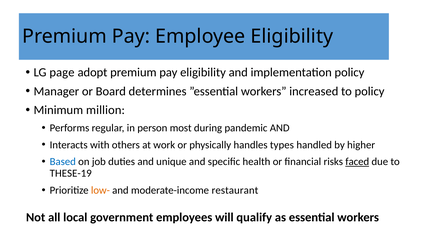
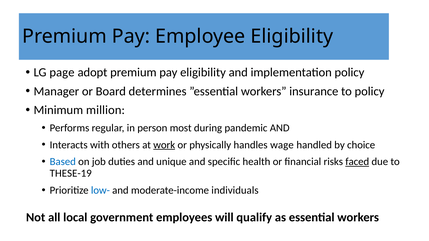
increased: increased -> insurance (314, 91)
work underline: none -> present (164, 145)
types: types -> wage (282, 145)
higher: higher -> choice (361, 145)
low- colour: orange -> blue (100, 191)
restaurant: restaurant -> individuals (235, 191)
